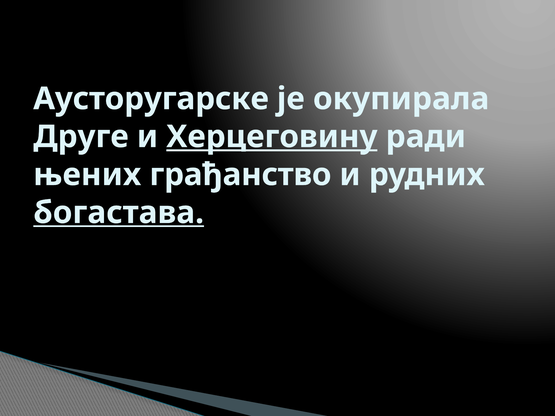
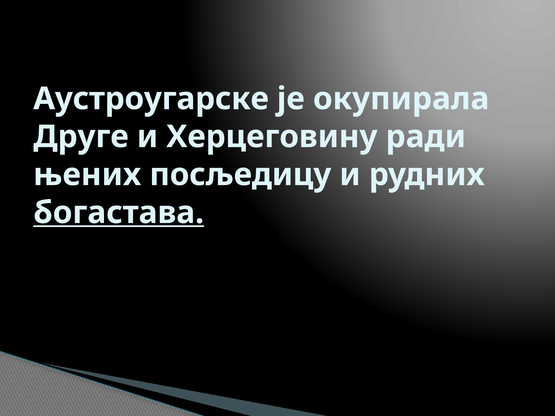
Аусторугарске: Аусторугарске -> Аустроугарске (151, 99)
Херцеговину underline: present -> none (272, 137)
грађанство: грађанство -> посљедицу (240, 175)
